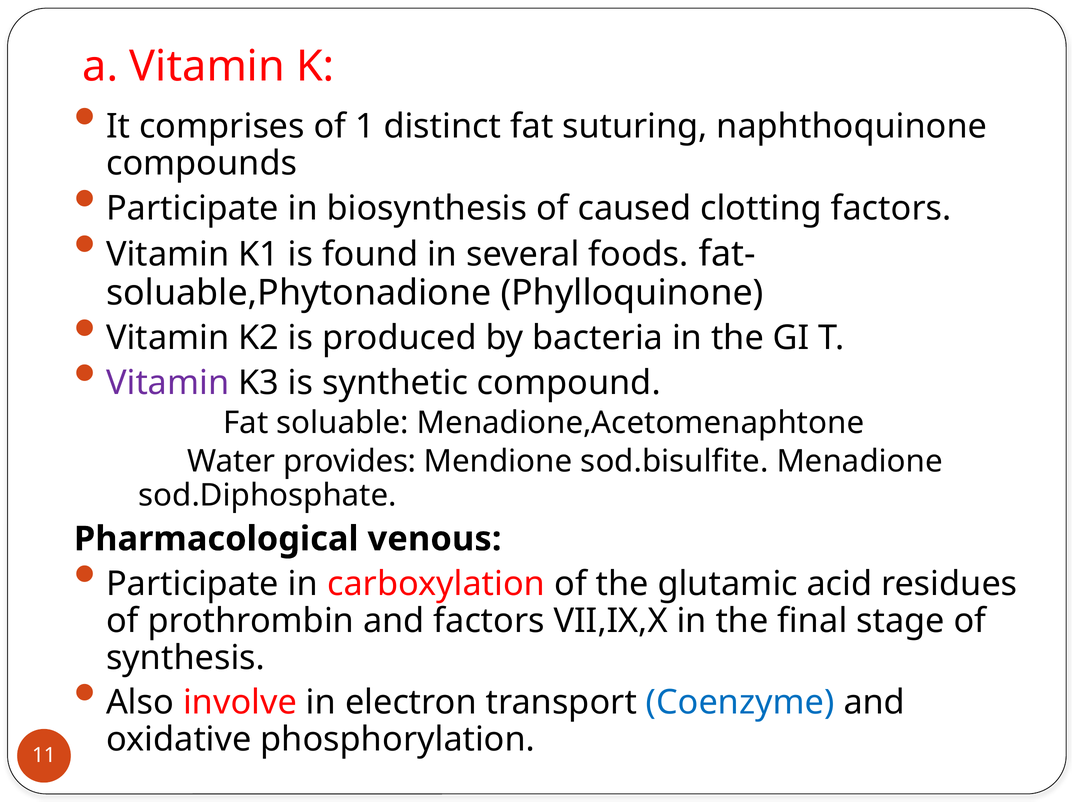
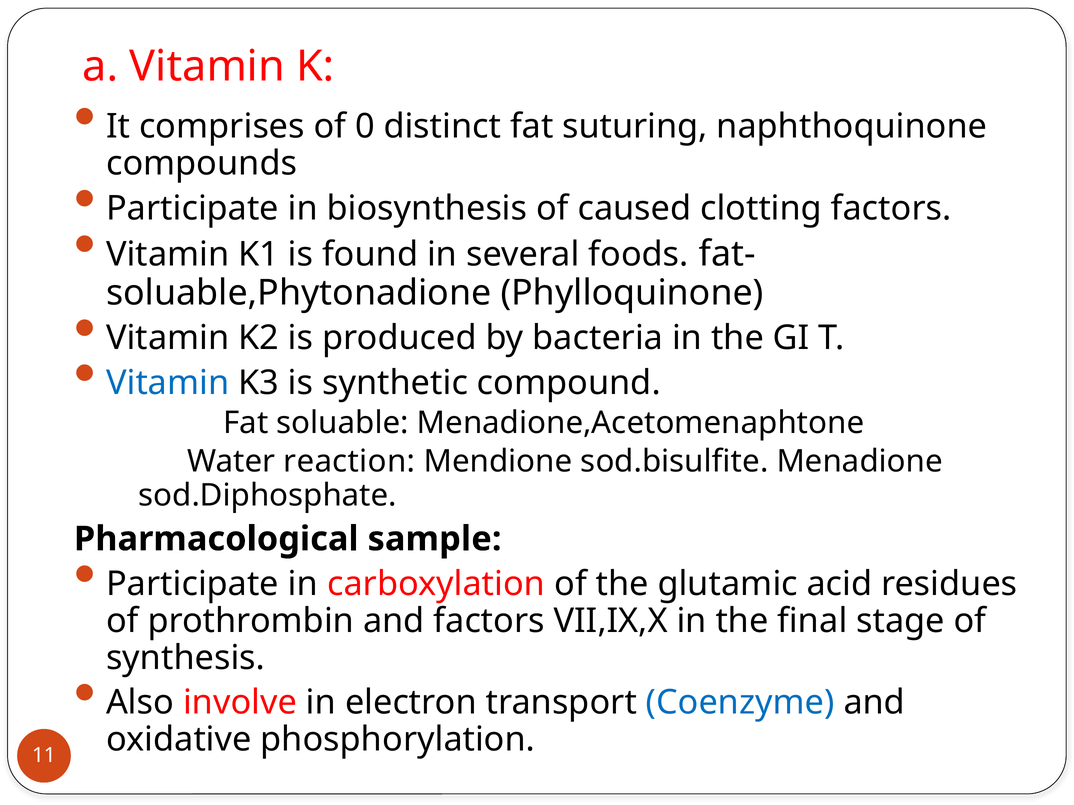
1: 1 -> 0 (365, 127)
Vitamin colour: purple -> blue (168, 383)
provides: provides -> reaction (349, 462)
venous: venous -> sample (435, 539)
